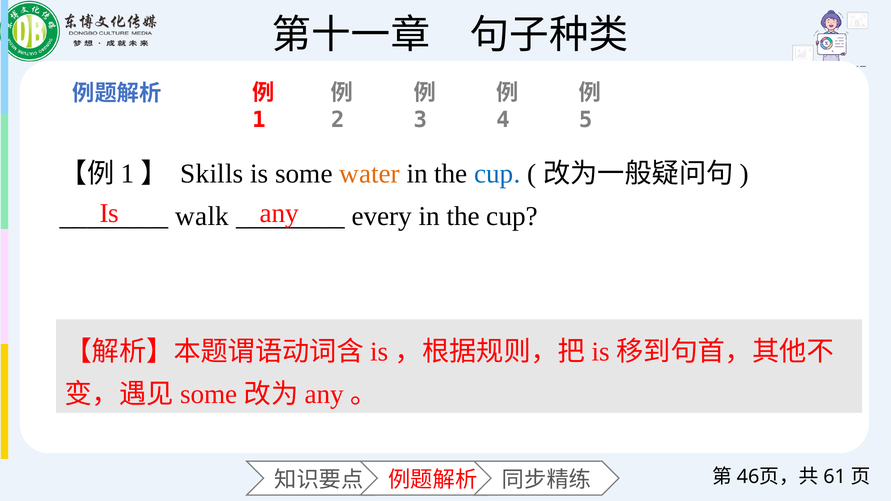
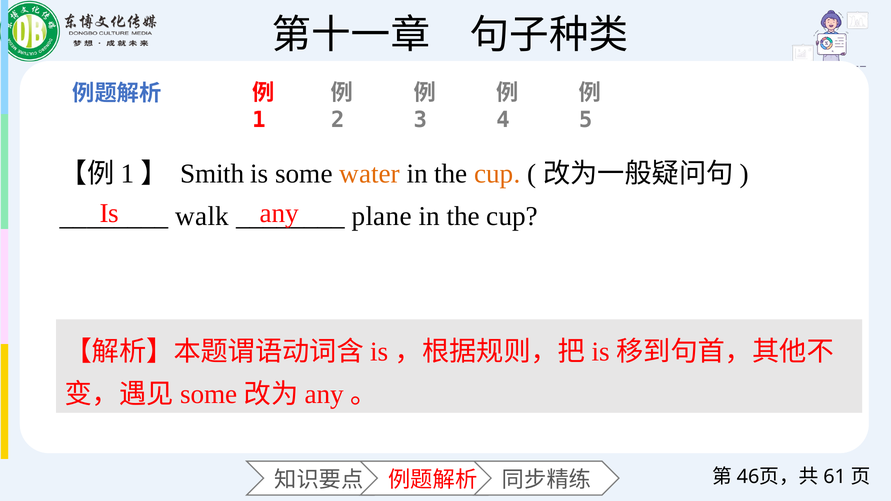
Skills: Skills -> Smith (212, 174)
cup colour: blue -> orange (497, 174)
every: every -> plane (382, 217)
